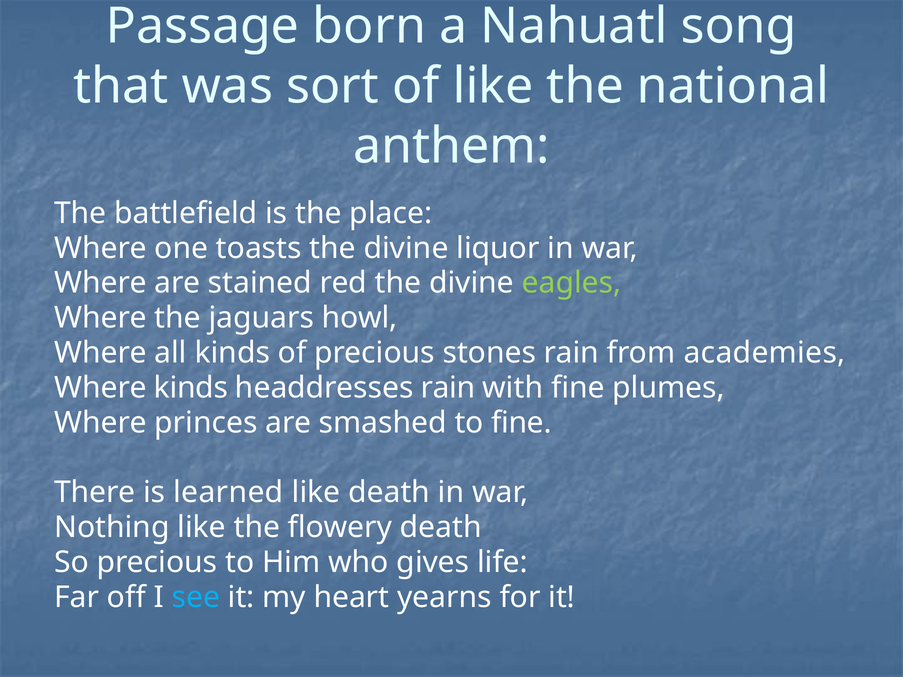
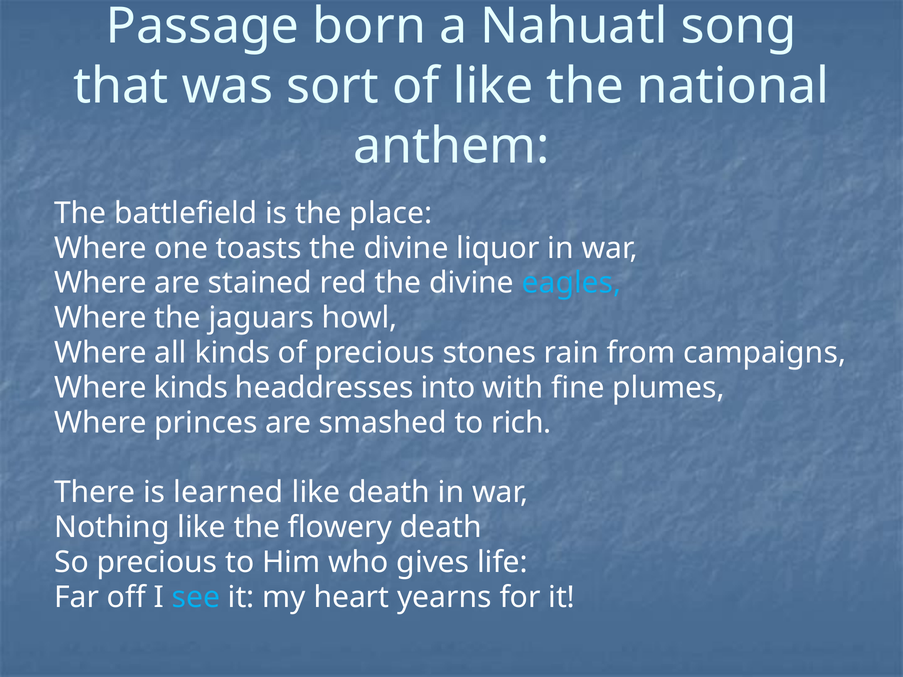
eagles colour: light green -> light blue (572, 283)
academies: academies -> campaigns (765, 353)
headdresses rain: rain -> into (448, 388)
to fine: fine -> rich (521, 423)
